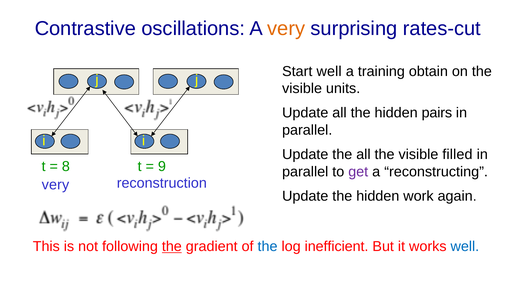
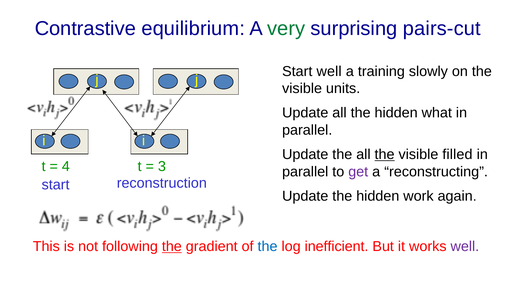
oscillations: oscillations -> equilibrium (193, 29)
very colour: orange -> green (286, 29)
rates-cut: rates-cut -> pairs-cut (442, 29)
obtain: obtain -> slowly (428, 71)
pairs: pairs -> what (437, 113)
the underline: none -> present (385, 155)
8: 8 -> 4 (66, 166)
9: 9 -> 3 (162, 166)
very: very -> start (56, 185)
well colour: blue -> purple (465, 247)
